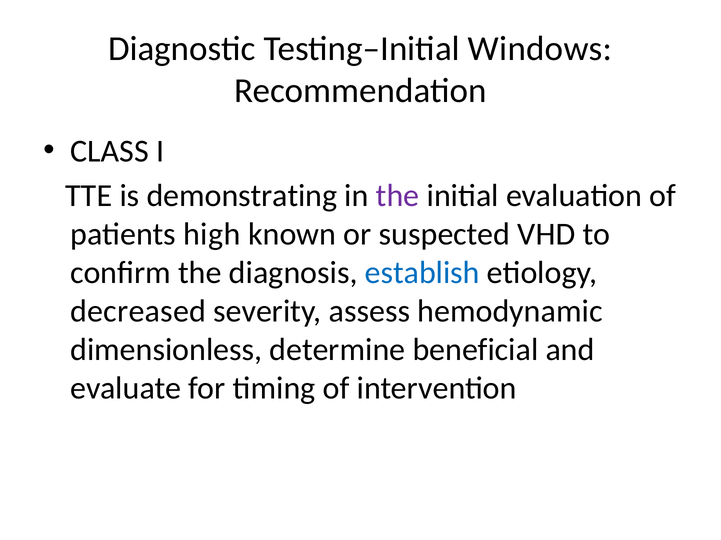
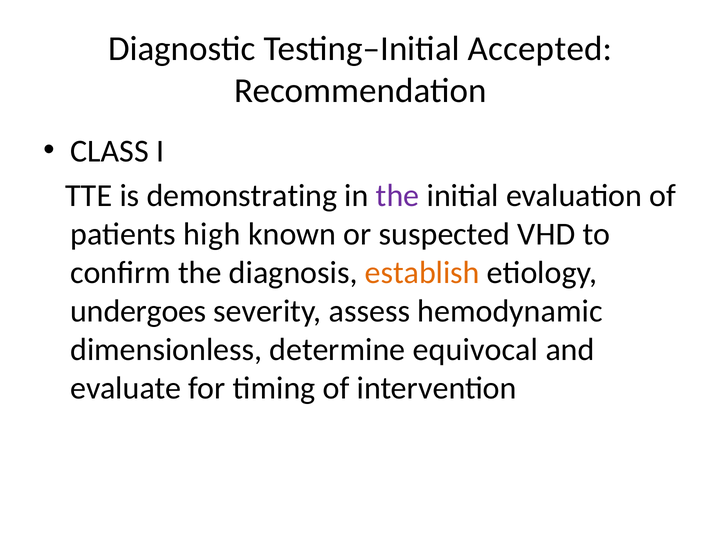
Windows: Windows -> Accepted (540, 49)
establish colour: blue -> orange (422, 273)
decreased: decreased -> undergoes (138, 312)
beneficial: beneficial -> equivocal (475, 350)
